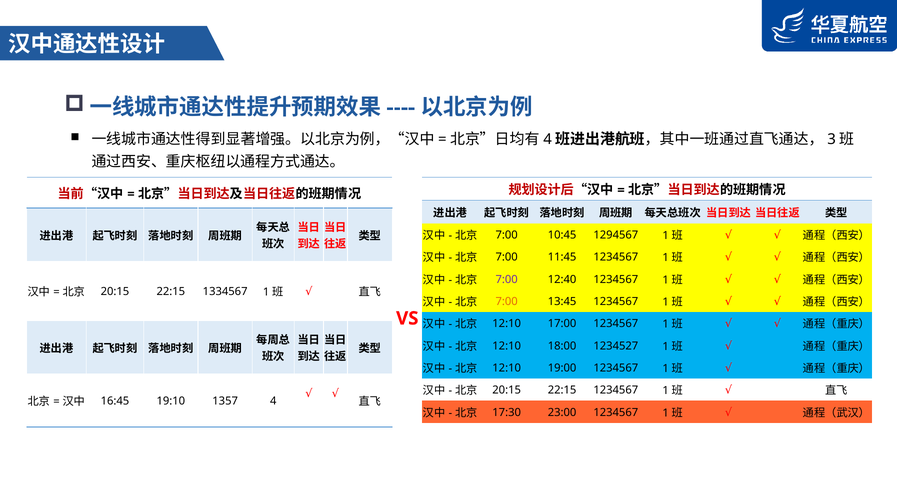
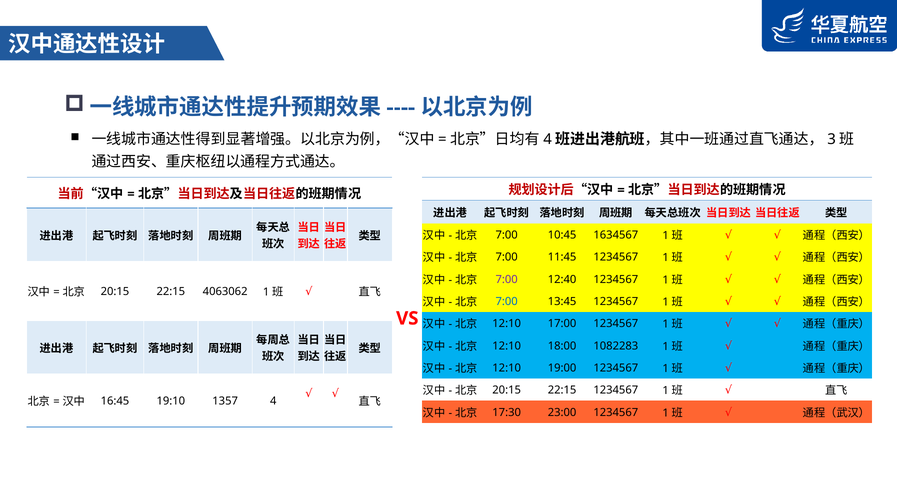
1294567: 1294567 -> 1634567 (616, 235)
1334567: 1334567 -> 4063062 (225, 292)
7:00 colour: orange -> blue (507, 302)
1234527: 1234527 -> 1082283 (616, 346)
